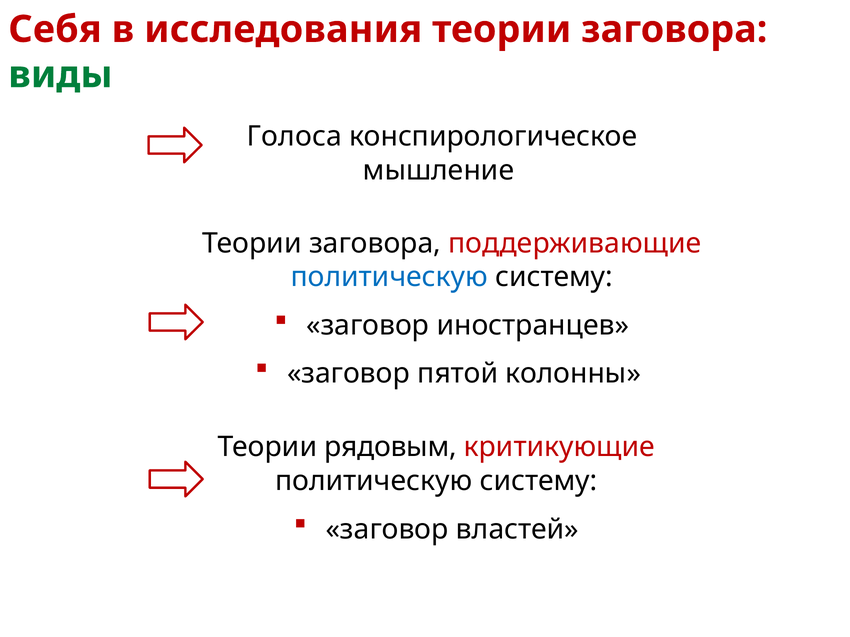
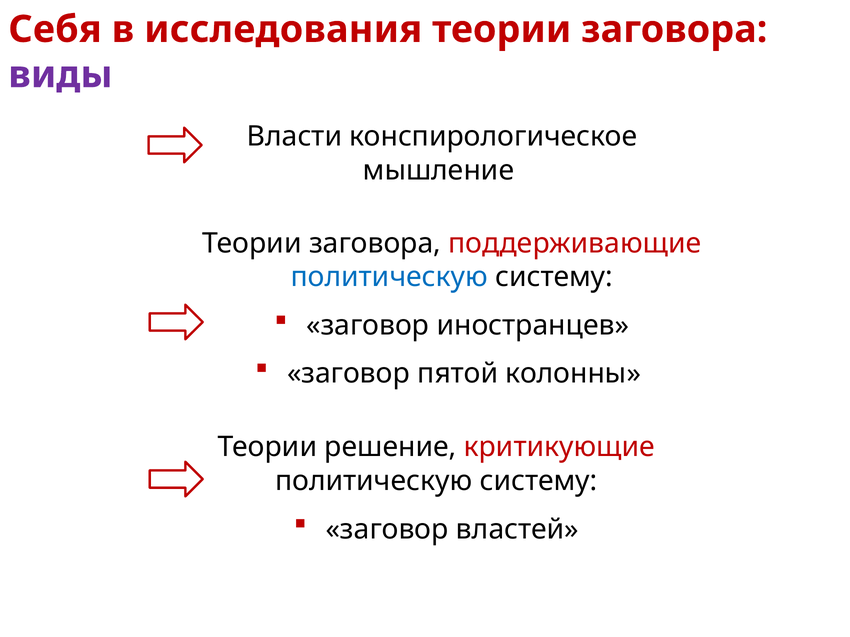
виды colour: green -> purple (60, 75)
Голоса: Голоса -> Власти (295, 137)
рядовым: рядовым -> решение (390, 447)
